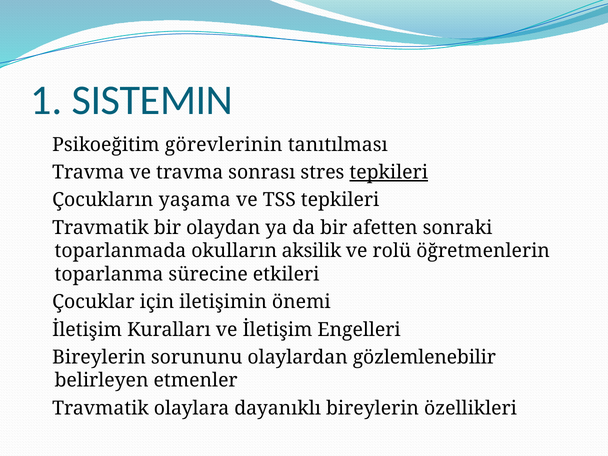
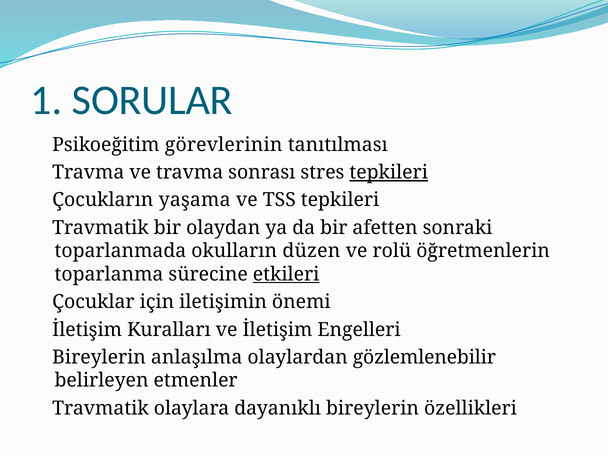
SISTEMIN: SISTEMIN -> SORULAR (152, 100)
aksilik: aksilik -> düzen (311, 251)
etkileri underline: none -> present (286, 274)
sorununu: sorununu -> anlaşılma (197, 357)
